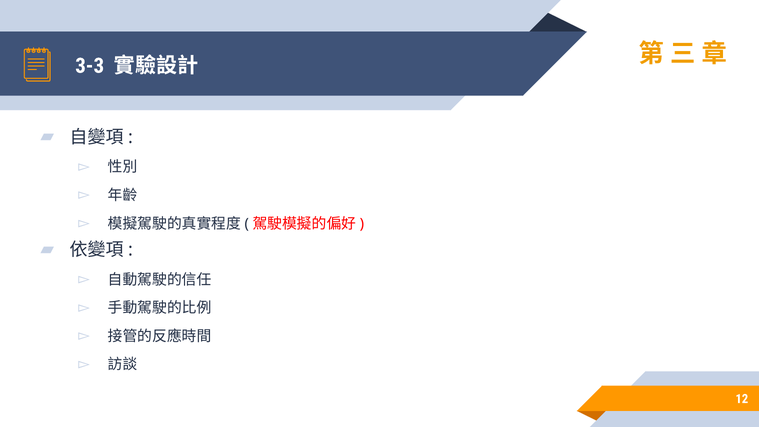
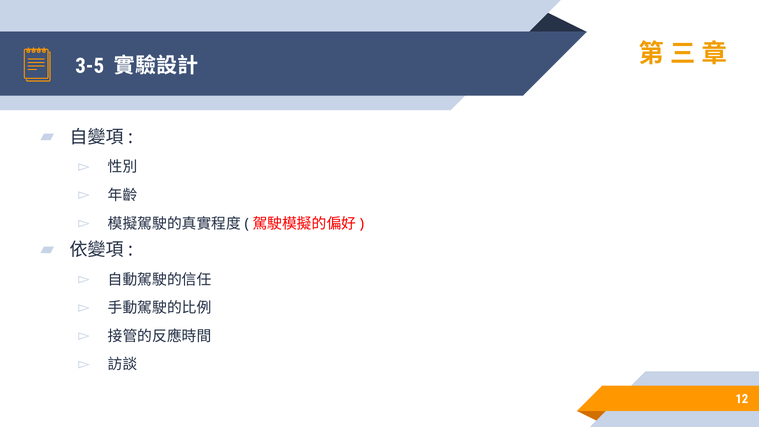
3-3: 3-3 -> 3-5 (90, 66)
